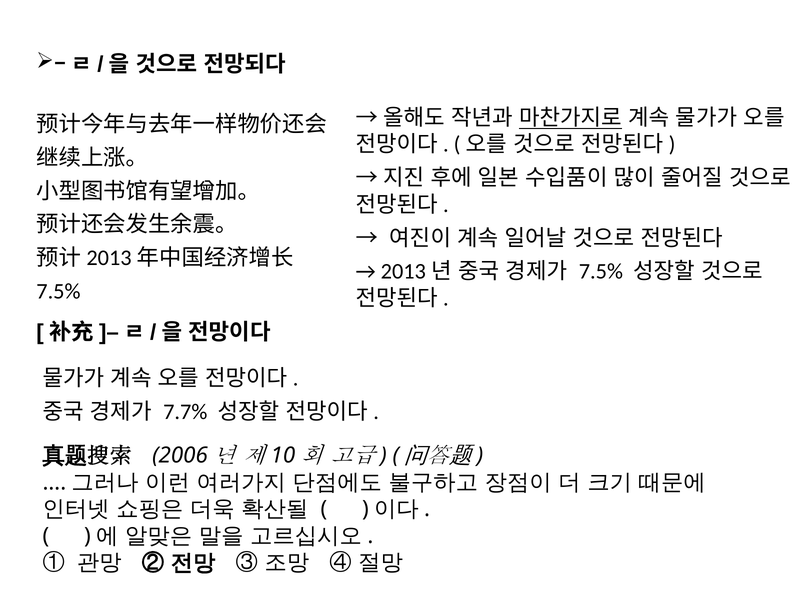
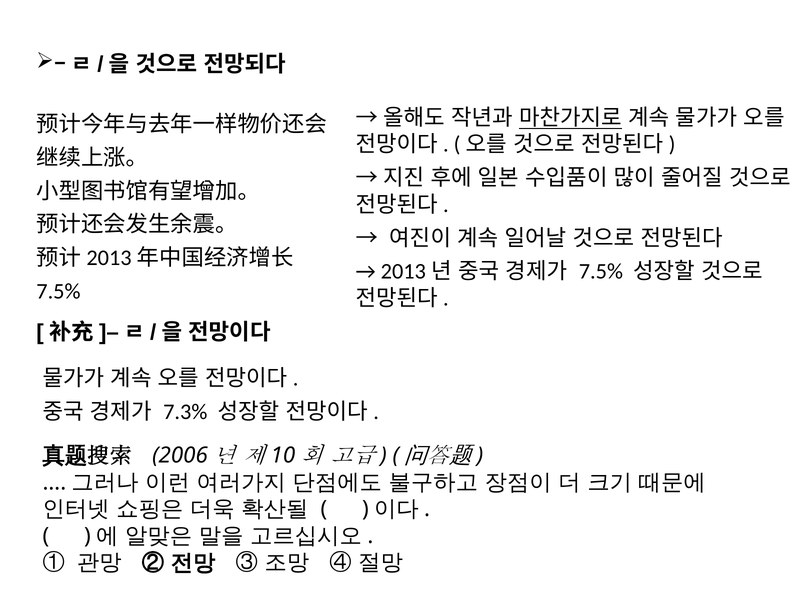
7.7%: 7.7% -> 7.3% (185, 412)
